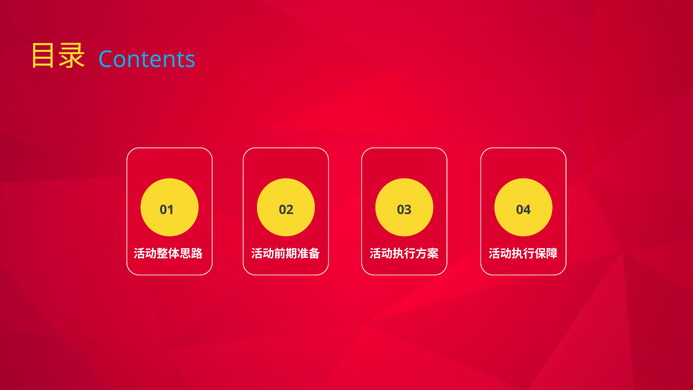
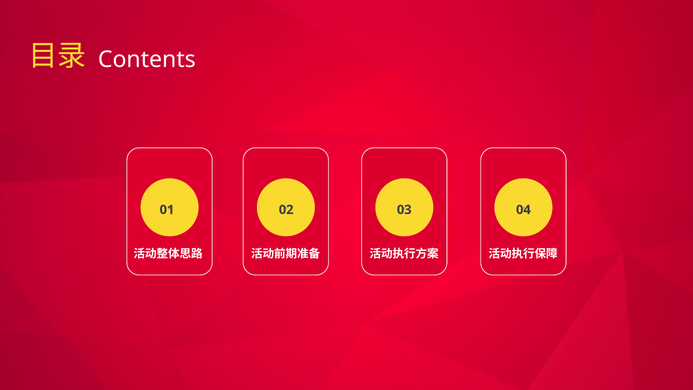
Contents colour: light blue -> white (147, 59)
